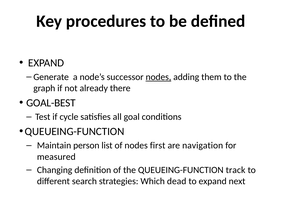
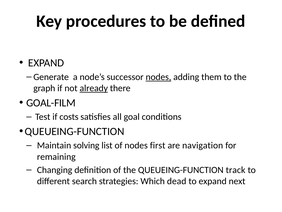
already underline: none -> present (94, 88)
GOAL-BEST: GOAL-BEST -> GOAL-FILM (51, 103)
cycle: cycle -> costs (69, 117)
person: person -> solving (86, 145)
measured: measured -> remaining (56, 156)
